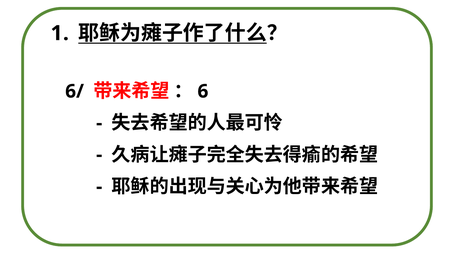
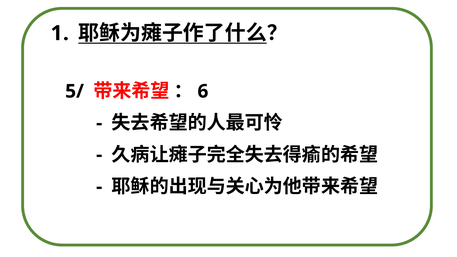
6/: 6/ -> 5/ (75, 91)
